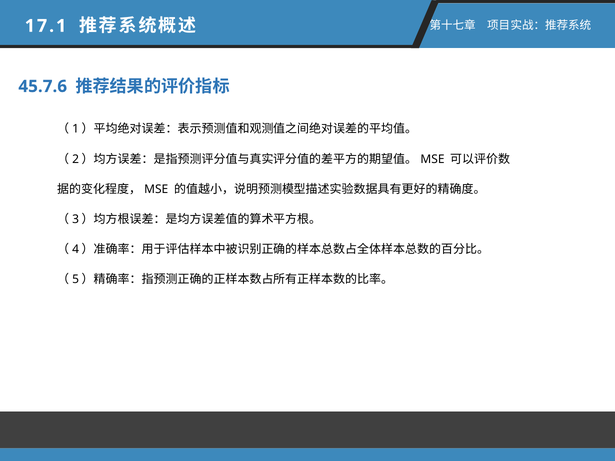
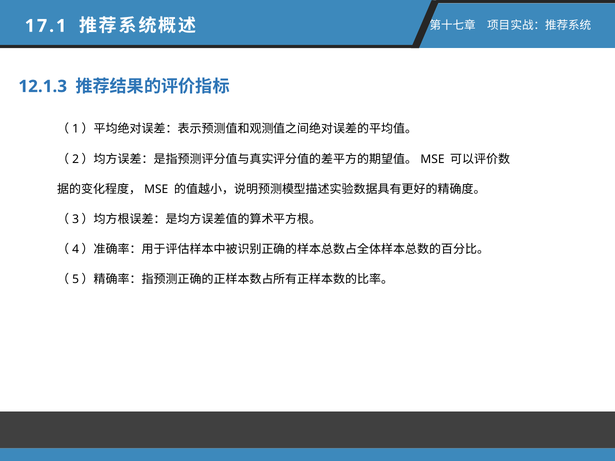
45.7.6: 45.7.6 -> 12.1.3 (43, 86)
